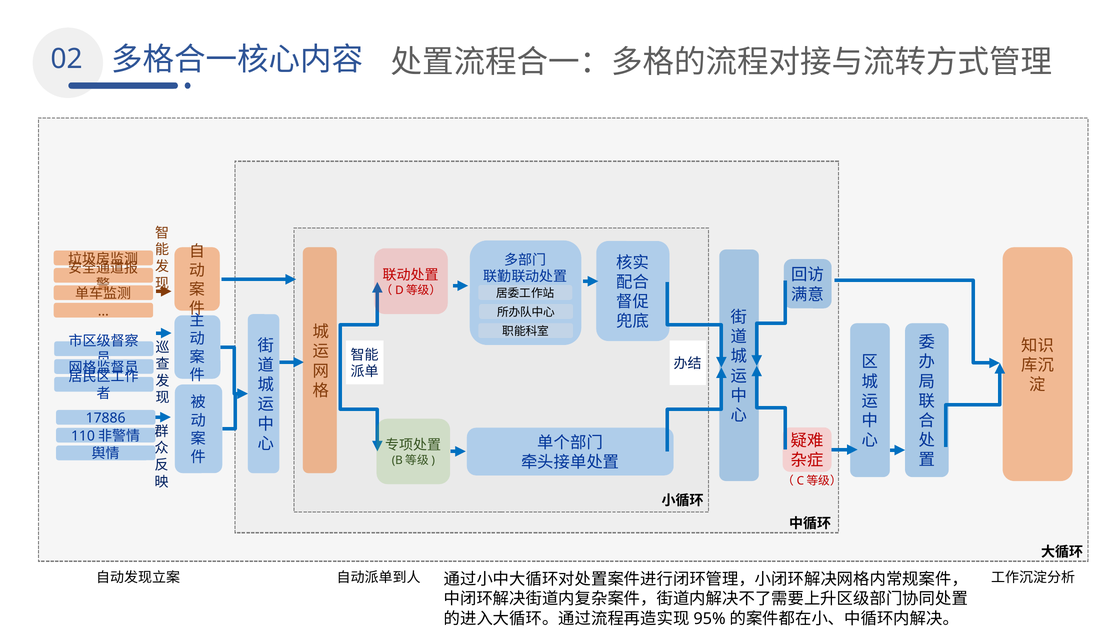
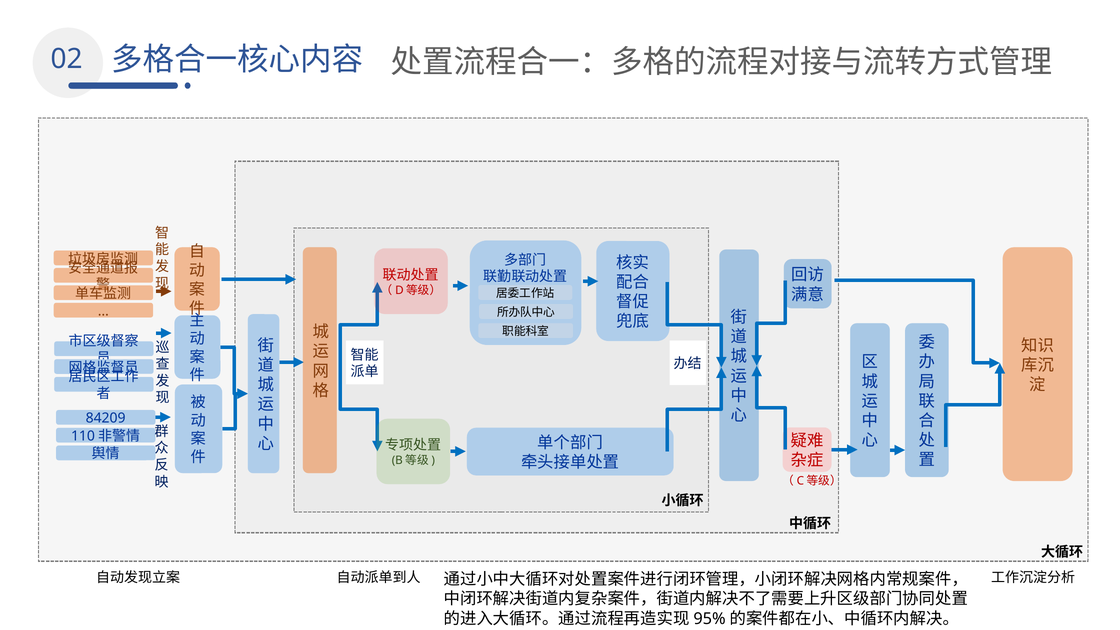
17886: 17886 -> 84209 (106, 418)
